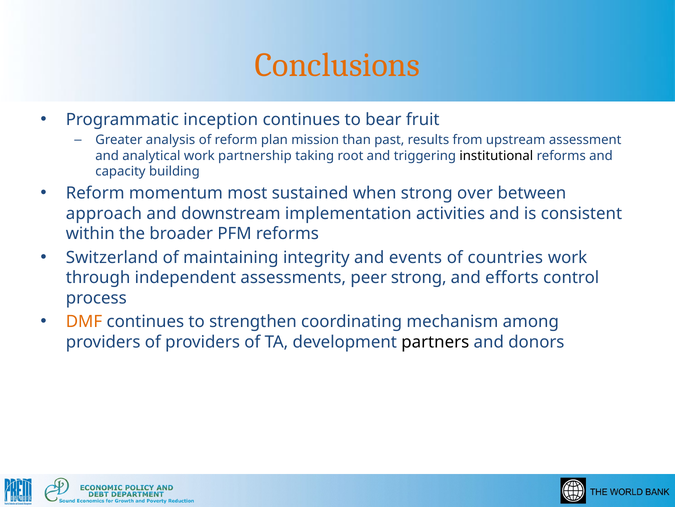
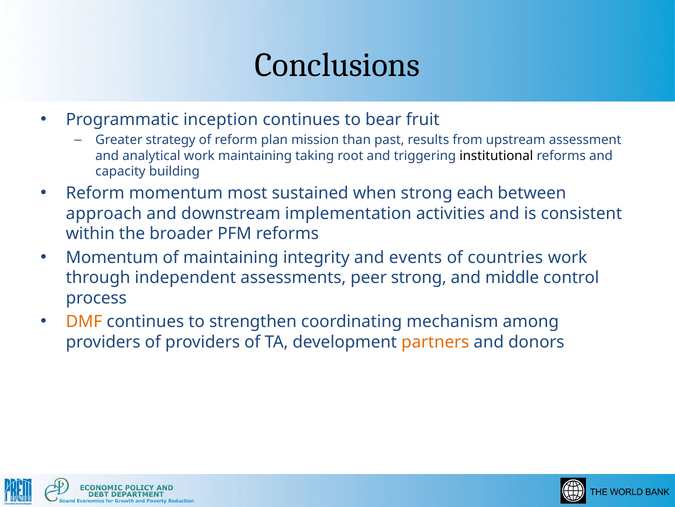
Conclusions colour: orange -> black (337, 65)
analysis: analysis -> strategy (171, 140)
work partnership: partnership -> maintaining (255, 156)
over: over -> each (475, 193)
Switzerland: Switzerland -> Momentum (112, 257)
efforts: efforts -> middle (512, 277)
partners colour: black -> orange (435, 341)
